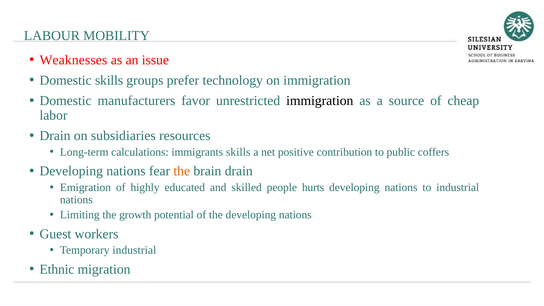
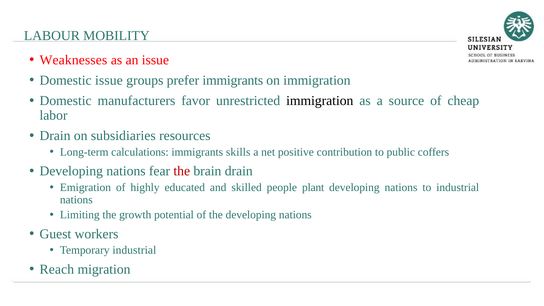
Domestic skills: skills -> issue (109, 80)
prefer technology: technology -> immigrants (233, 80)
the colour: orange -> red (182, 171)
hurts: hurts -> plant (313, 187)
Ethnic: Ethnic -> Reach (57, 269)
